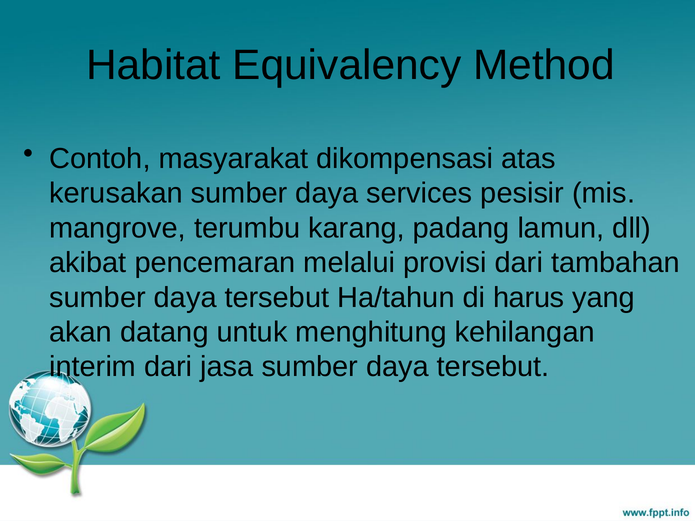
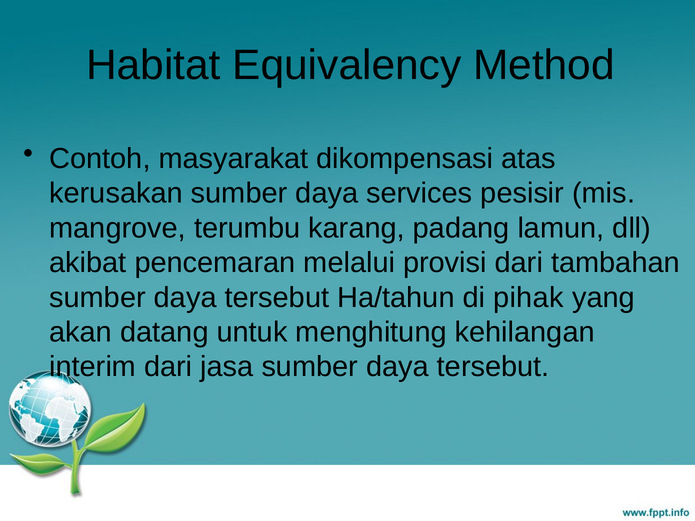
harus: harus -> pihak (528, 298)
